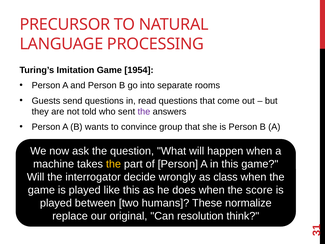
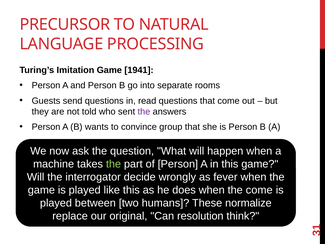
1954: 1954 -> 1941 (139, 70)
the colour: yellow -> light green (113, 164)
class: class -> fever (225, 177)
the score: score -> come (259, 190)
